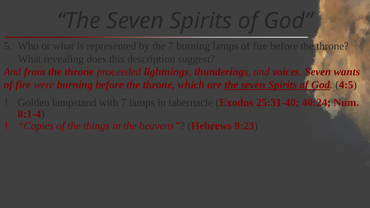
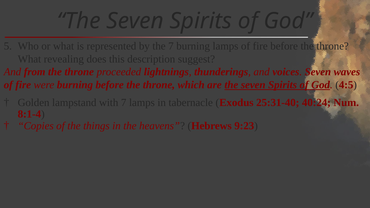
wants: wants -> waves (347, 72)
